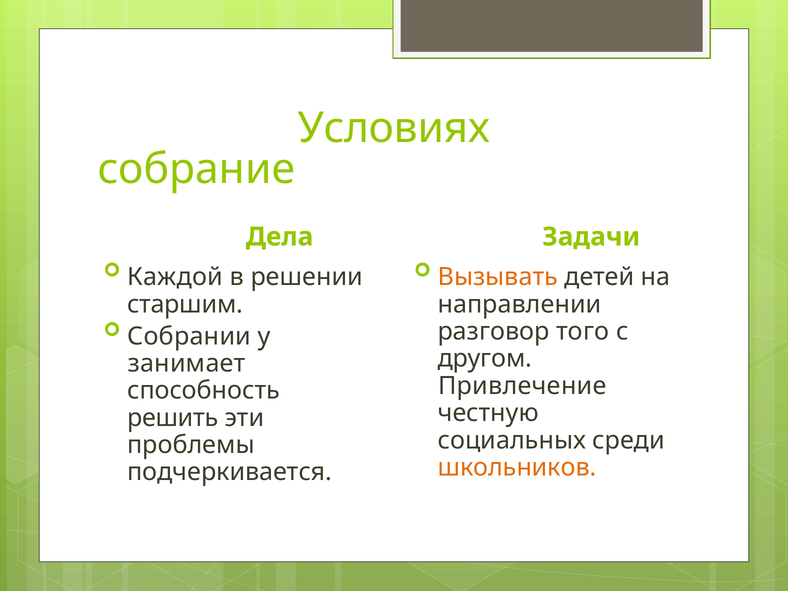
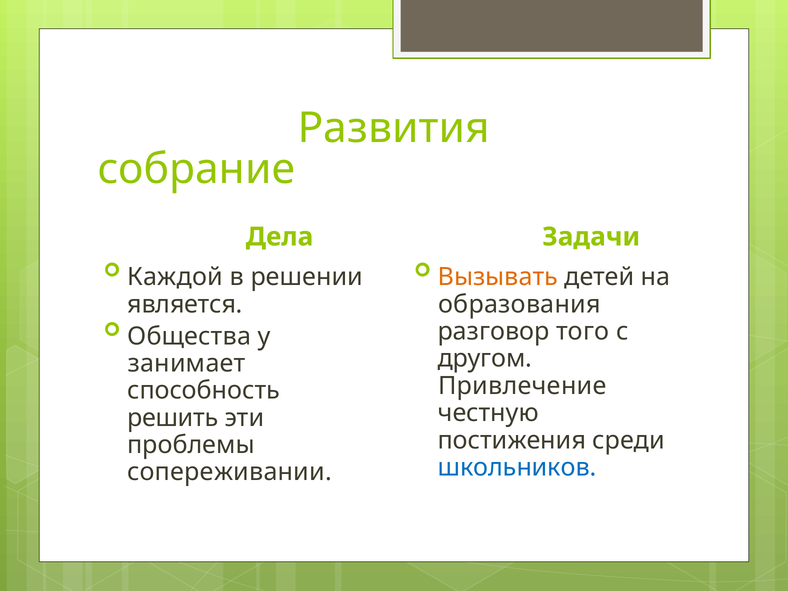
Условиях: Условиях -> Развития (394, 128)
старшим: старшим -> является (185, 304)
направлении: направлении -> образования (519, 304)
Собрании: Собрании -> Общества (189, 336)
социальных: социальных -> постижения (512, 440)
школьников colour: orange -> blue (517, 467)
подчеркивается: подчеркивается -> сопереживании (230, 472)
